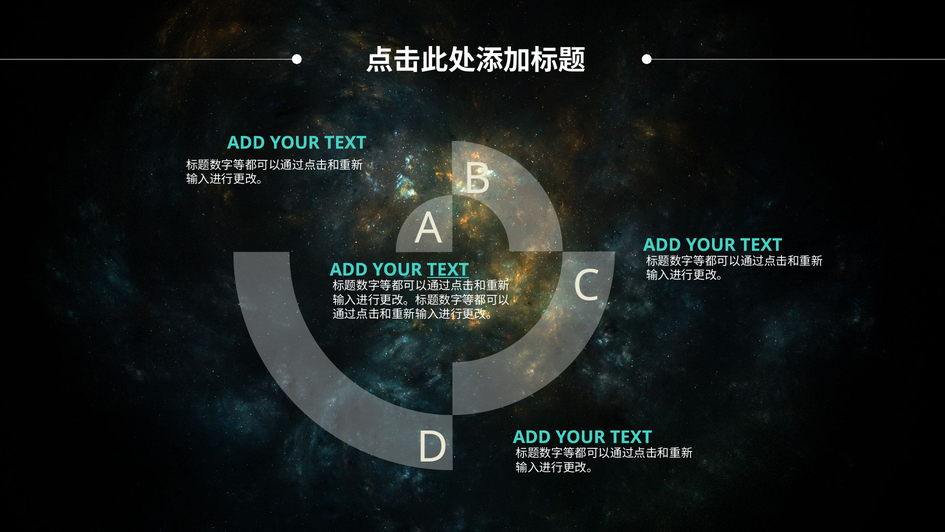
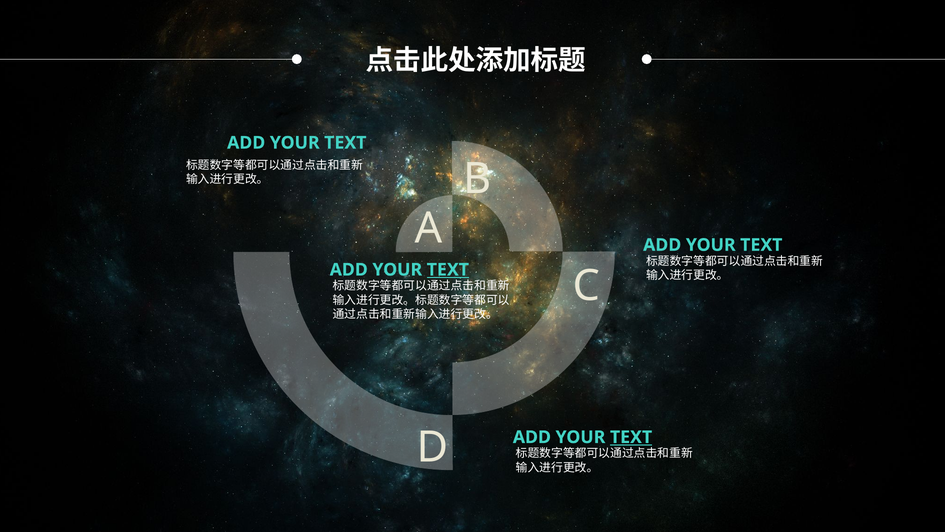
TEXT underline: none -> present (631, 437)
